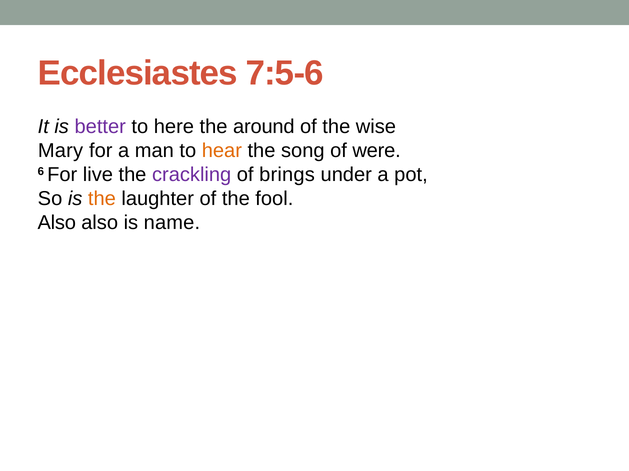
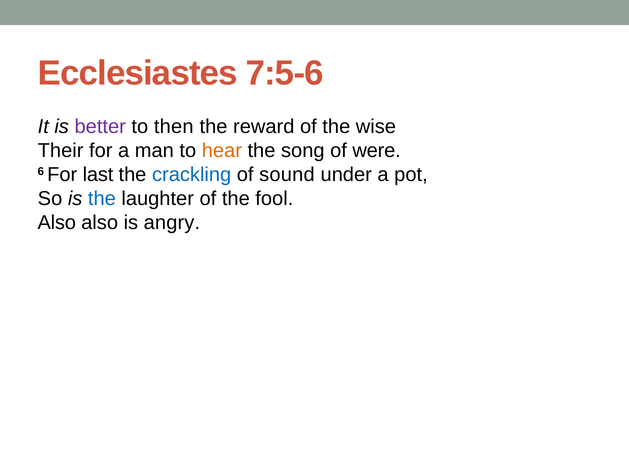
here: here -> then (174, 127)
around: around -> reward (264, 127)
Mary: Mary -> Their (61, 151)
live: live -> last (98, 175)
crackling colour: purple -> blue (192, 175)
brings: brings -> sound (287, 175)
the colour: orange -> blue (102, 199)
name: name -> angry (172, 223)
